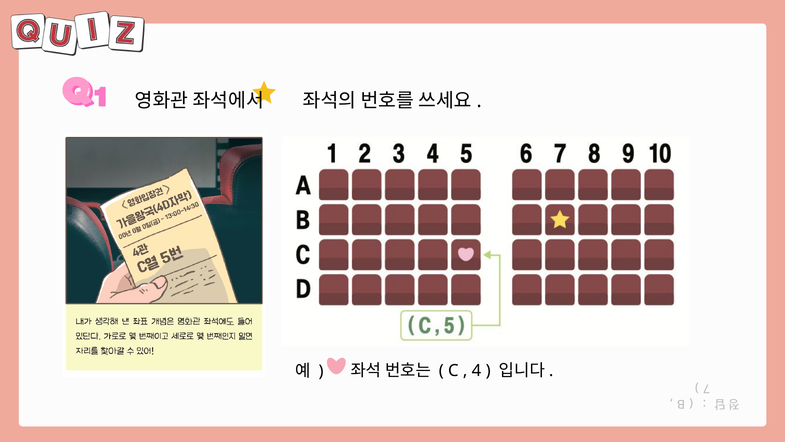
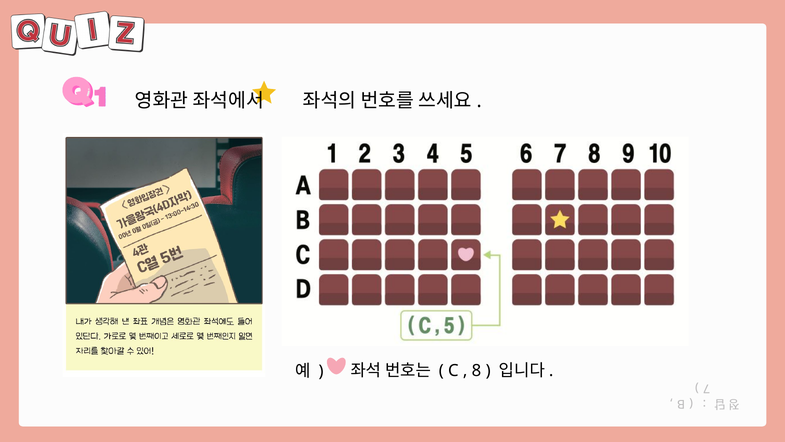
4: 4 -> 8 (477, 370)
